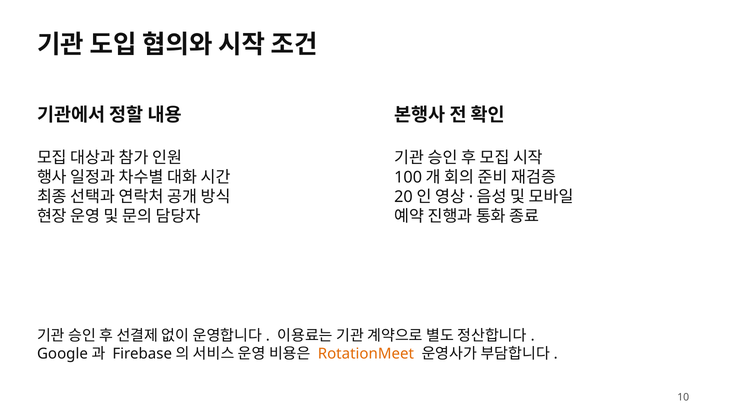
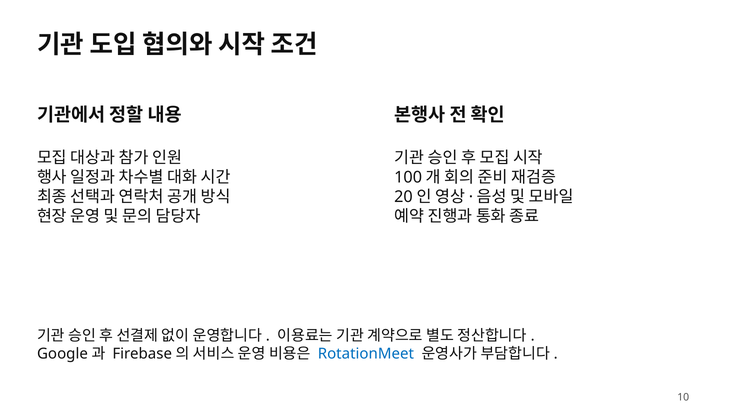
RotationMeet colour: orange -> blue (366, 354)
